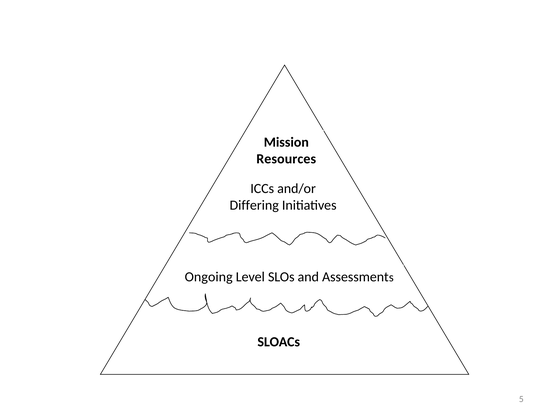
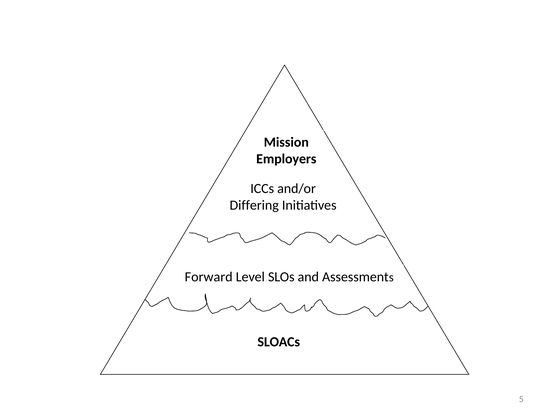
Resources: Resources -> Employers (286, 159)
Ongoing: Ongoing -> Forward (209, 277)
